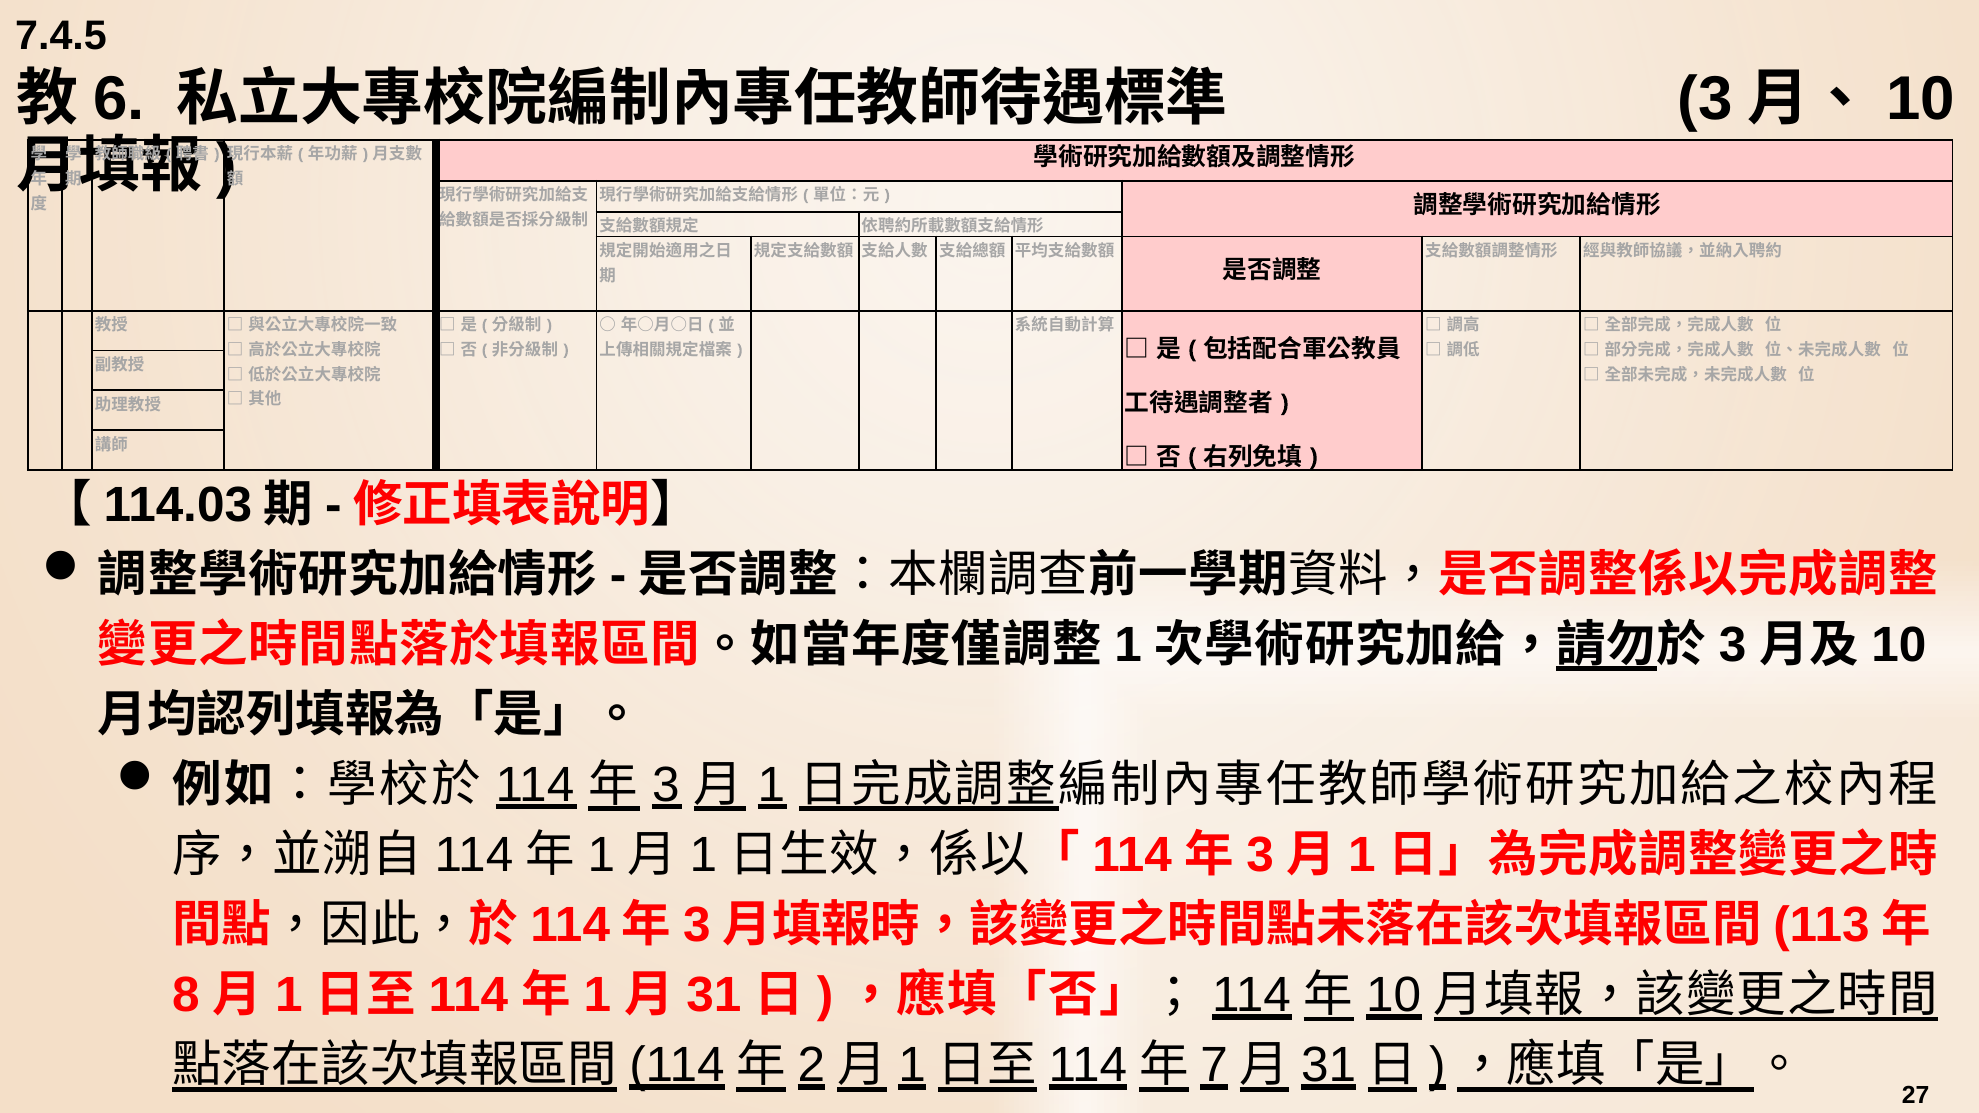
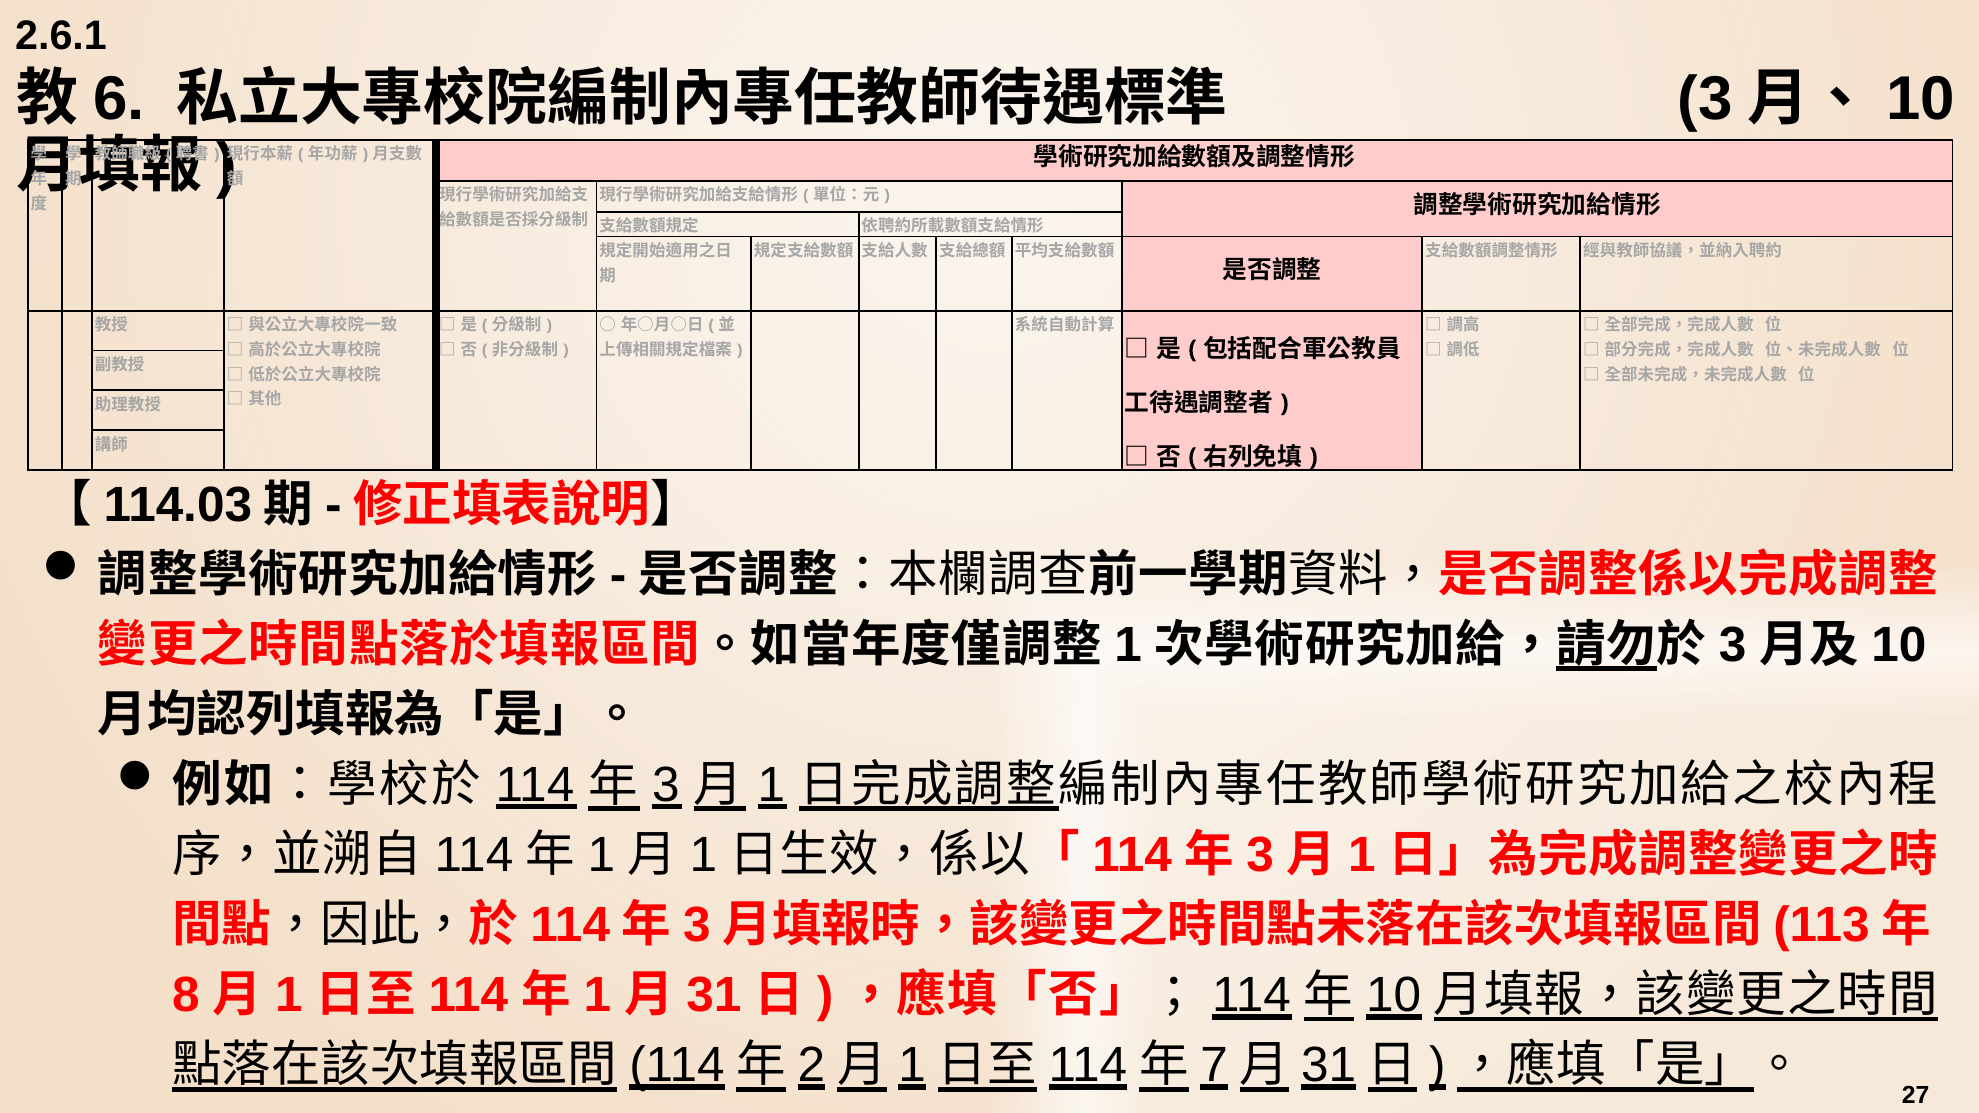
7.4.5: 7.4.5 -> 2.6.1 (61, 36)
